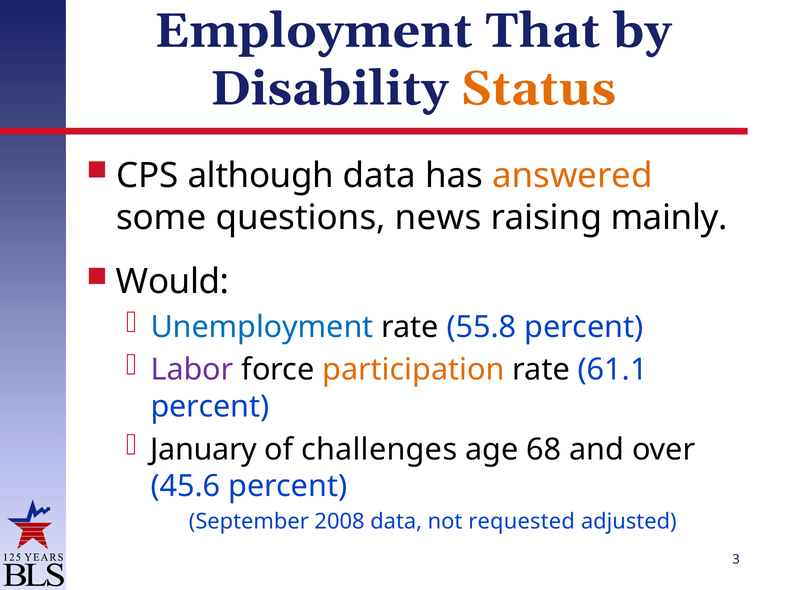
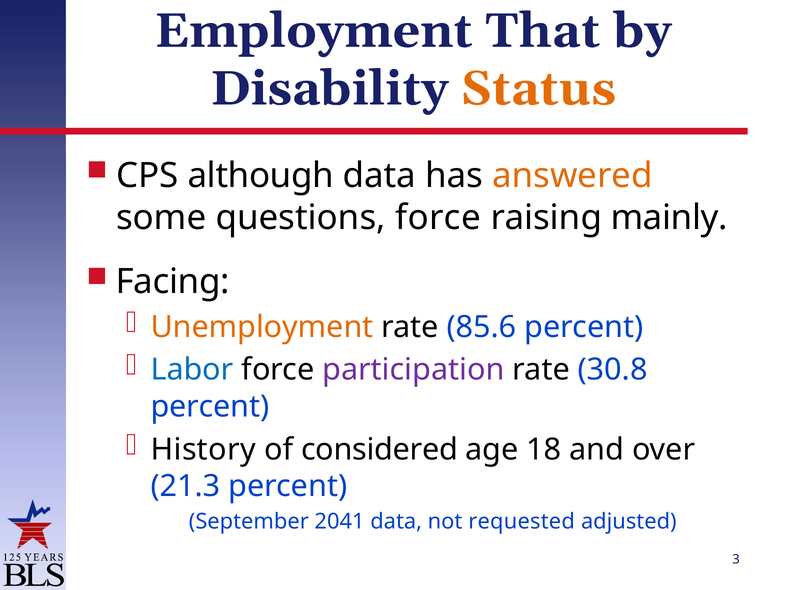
questions news: news -> force (438, 218)
Would: Would -> Facing (173, 282)
Unemployment colour: blue -> orange (262, 327)
55.8: 55.8 -> 85.6 (482, 327)
Labor colour: purple -> blue (192, 370)
participation colour: orange -> purple (413, 370)
61.1: 61.1 -> 30.8 (613, 370)
January: January -> History (203, 450)
challenges: challenges -> considered (379, 450)
68: 68 -> 18 (544, 450)
45.6: 45.6 -> 21.3 (185, 486)
2008: 2008 -> 2041 (340, 522)
